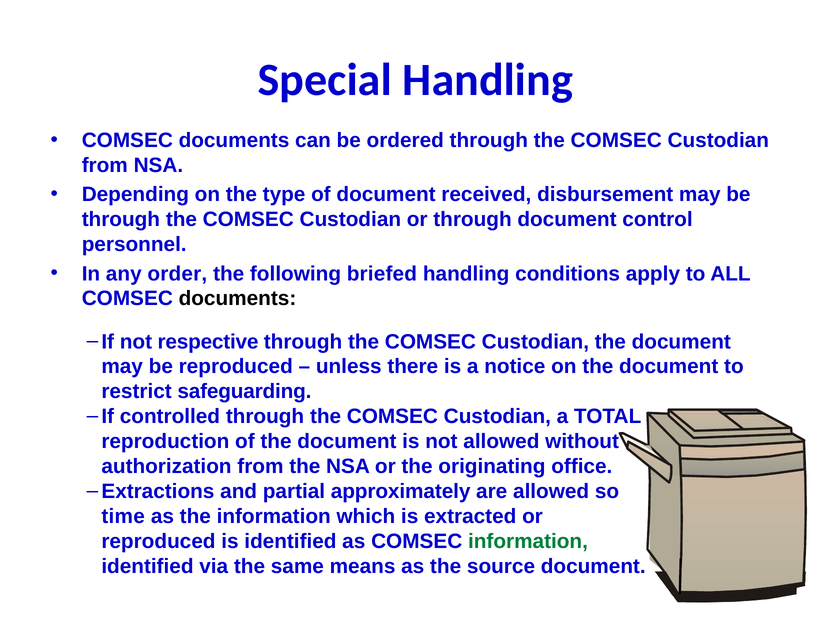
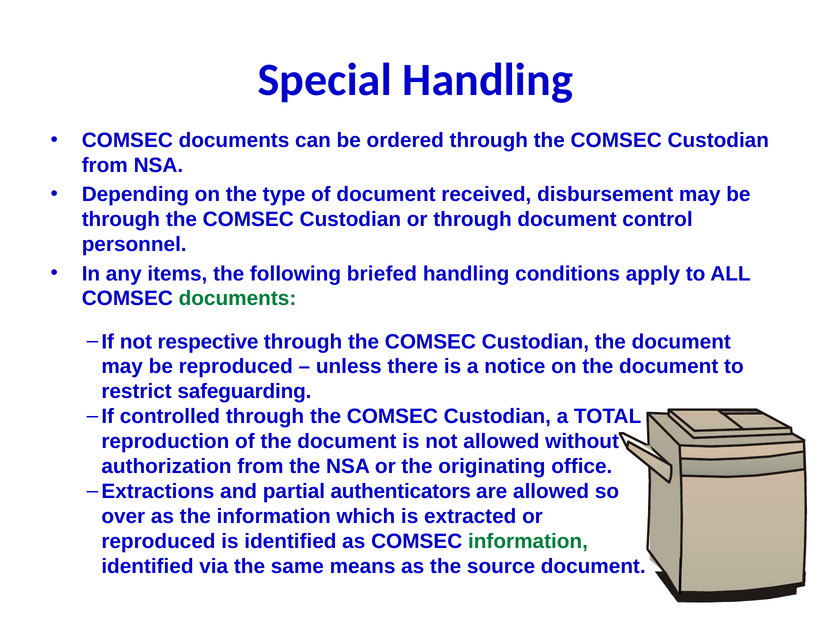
order: order -> items (177, 273)
documents colour: black -> green (237, 298)
approximately: approximately -> authenticators (401, 491)
time: time -> over (123, 516)
